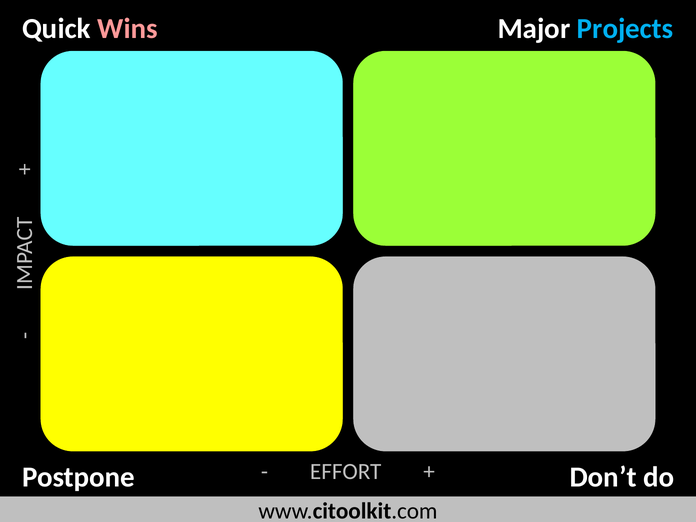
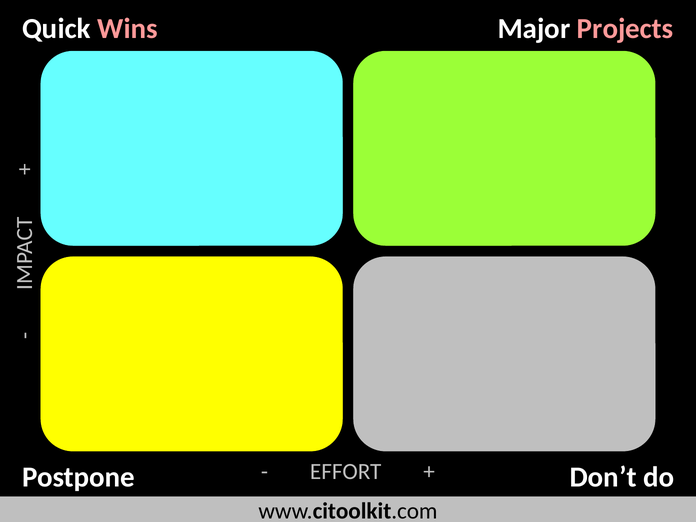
Projects colour: light blue -> pink (625, 29)
